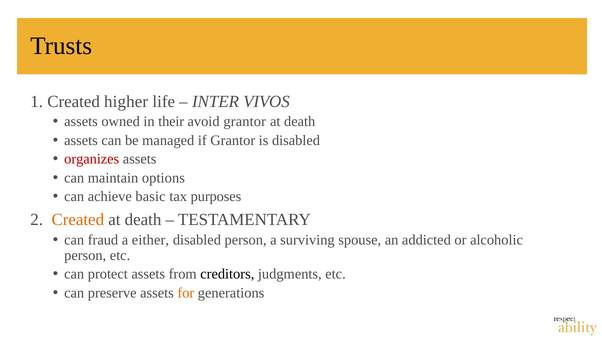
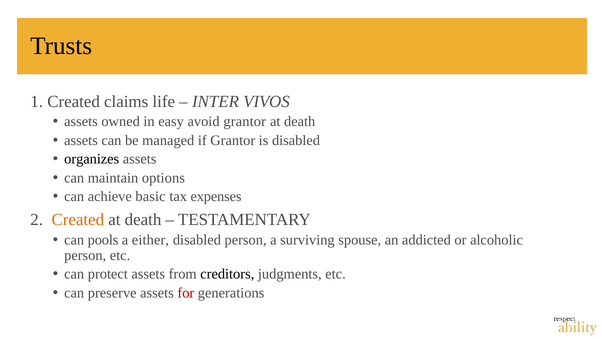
higher: higher -> claims (126, 101)
their: their -> easy (171, 122)
organizes colour: red -> black (92, 159)
purposes: purposes -> expenses (216, 196)
fraud: fraud -> pools (103, 240)
for colour: orange -> red (186, 293)
